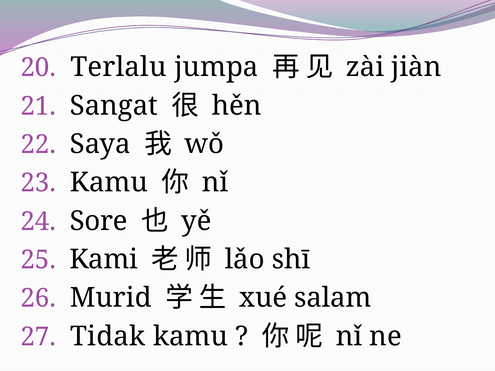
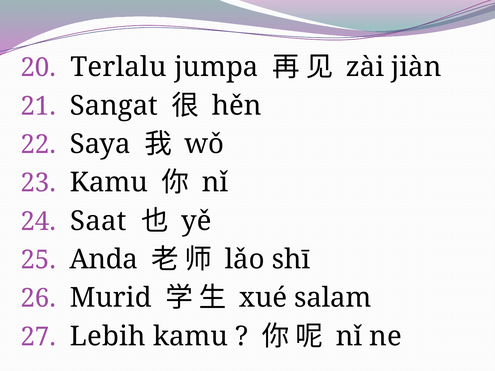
Sore: Sore -> Saat (98, 221)
Kami: Kami -> Anda (104, 260)
Tidak: Tidak -> Lebih (108, 337)
